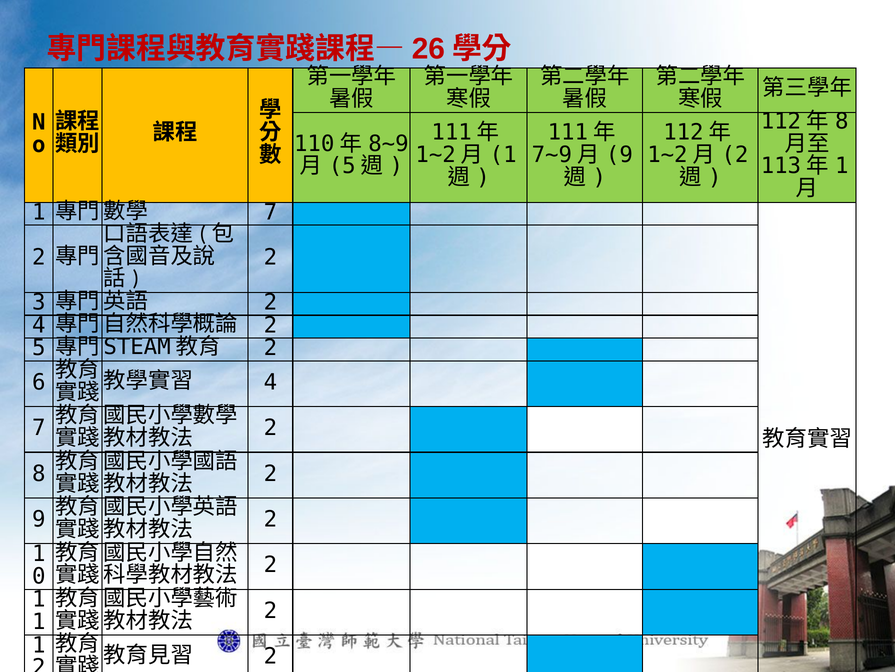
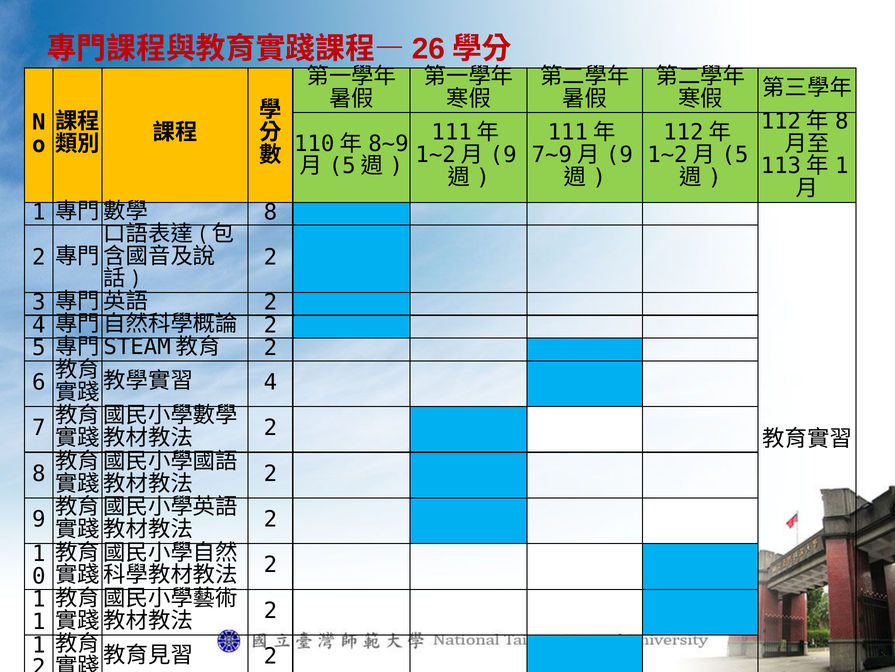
1: 1 -> 9 (503, 155)
2: 2 -> 5 (735, 155)
7: 7 -> 8 (270, 212)
